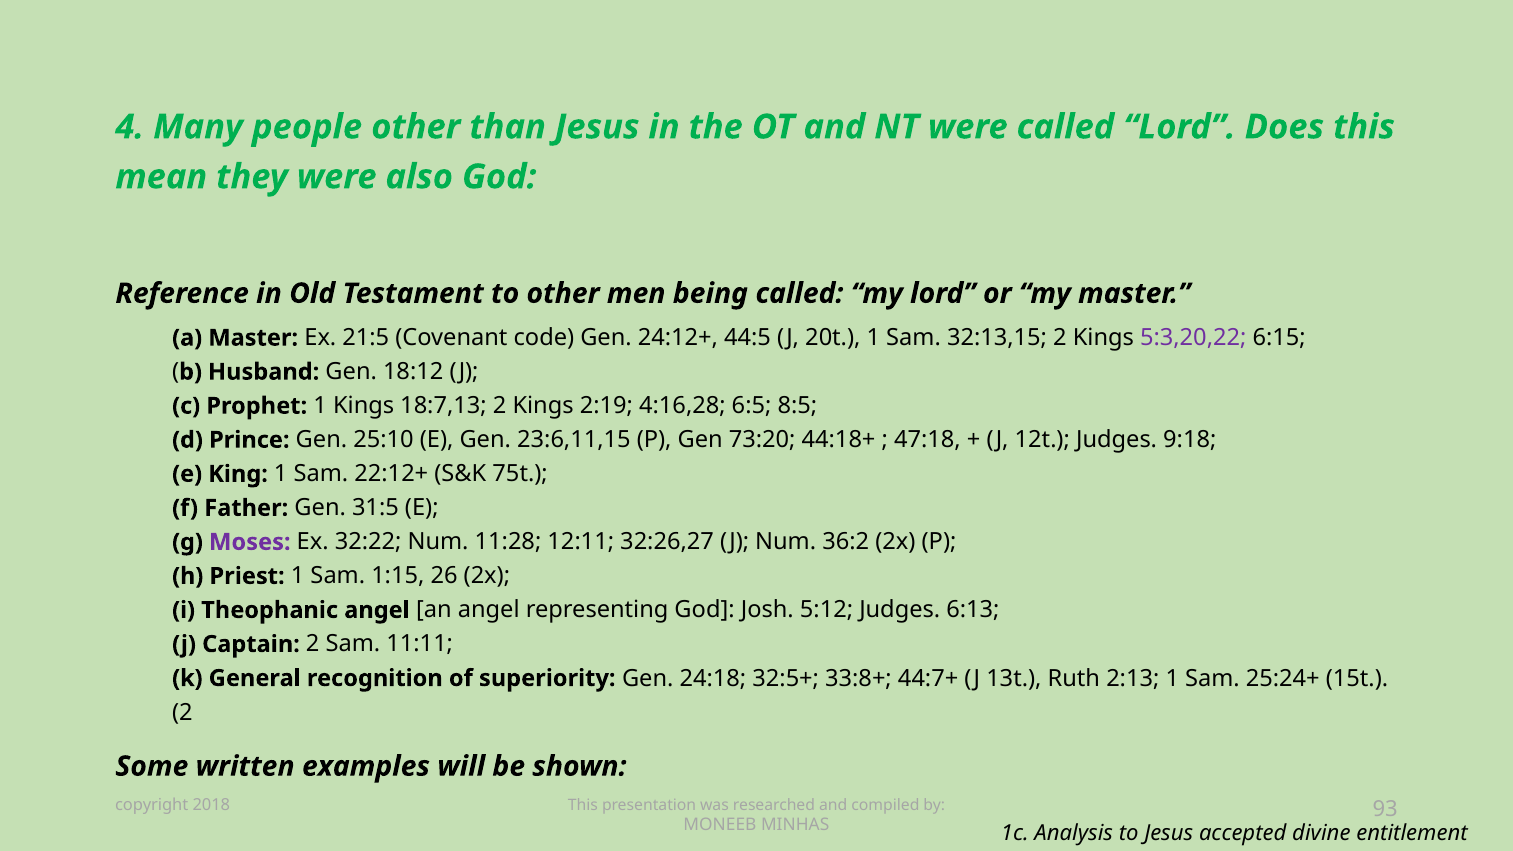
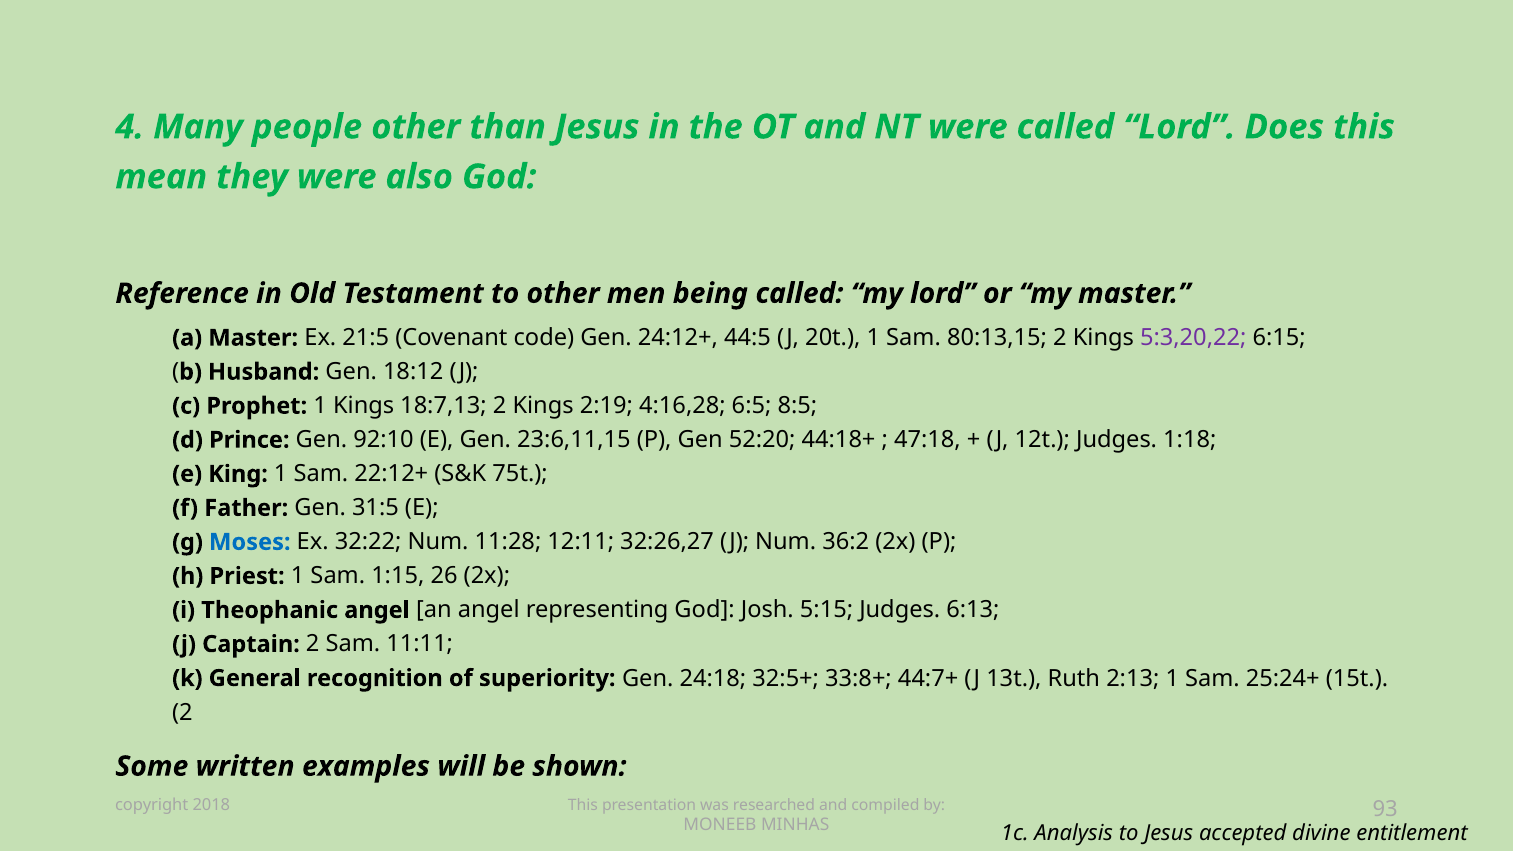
32:13,15: 32:13,15 -> 80:13,15 (997, 338)
25:10: 25:10 -> 92:10 (384, 440)
73:20: 73:20 -> 52:20 (762, 440)
9:18: 9:18 -> 1:18 (1190, 440)
Moses colour: purple -> blue (250, 542)
5:12: 5:12 -> 5:15 (827, 610)
